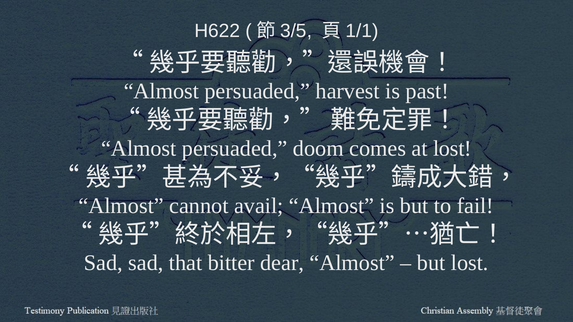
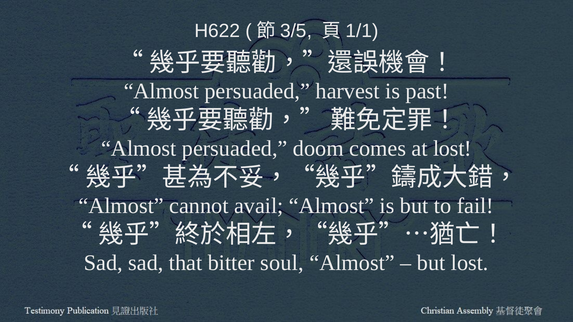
dear: dear -> soul (282, 263)
